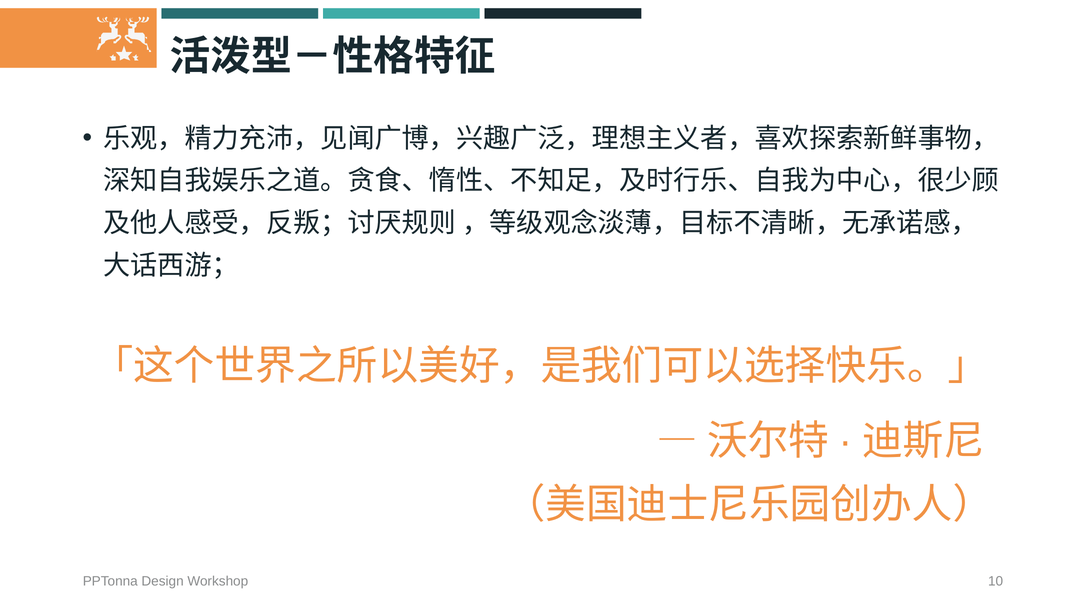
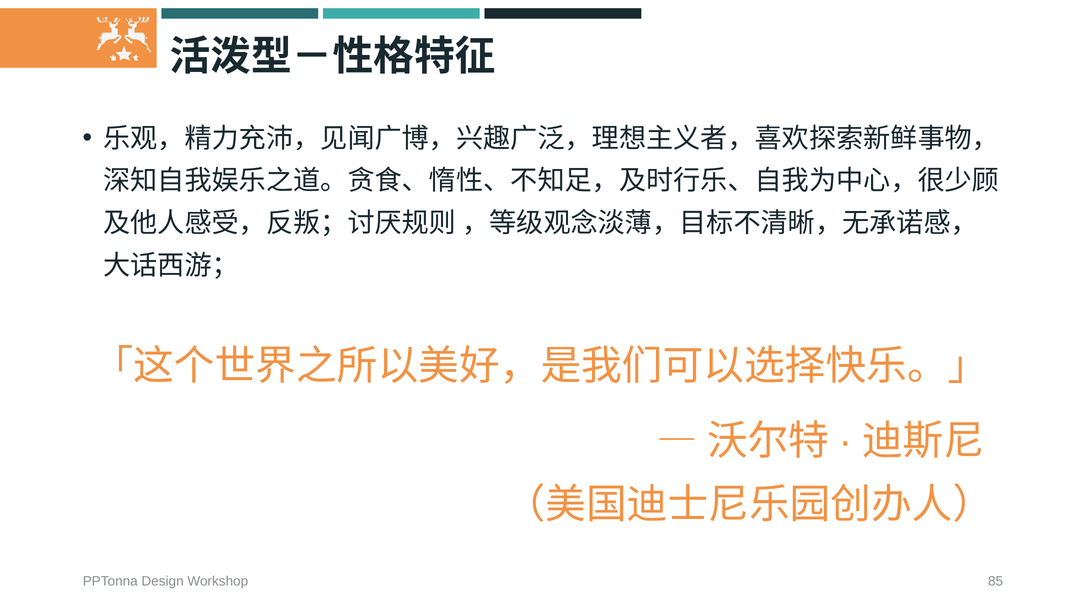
10: 10 -> 85 (996, 581)
